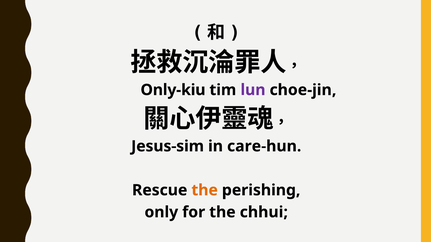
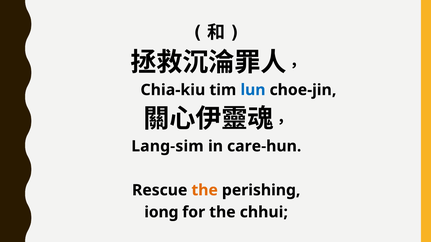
Only-kiu: Only-kiu -> Chia-kiu (173, 90)
lun colour: purple -> blue (253, 90)
Jesus-sim: Jesus-sim -> Lang-sim (167, 146)
only: only -> iong (161, 213)
